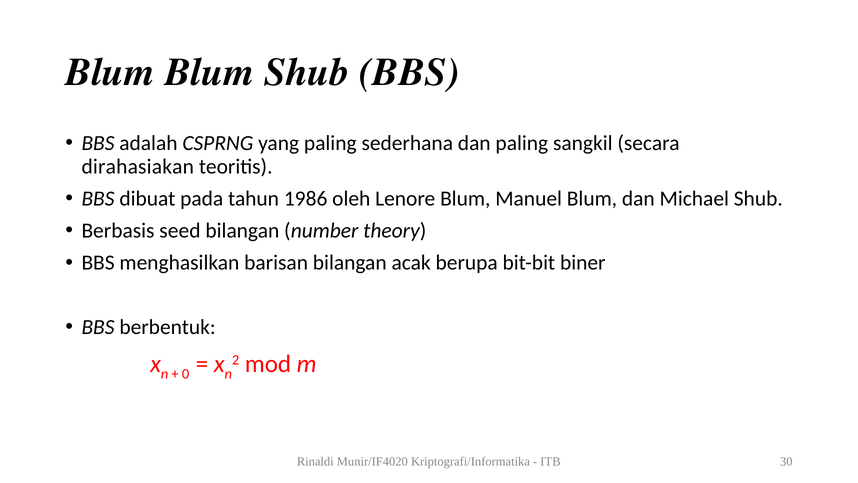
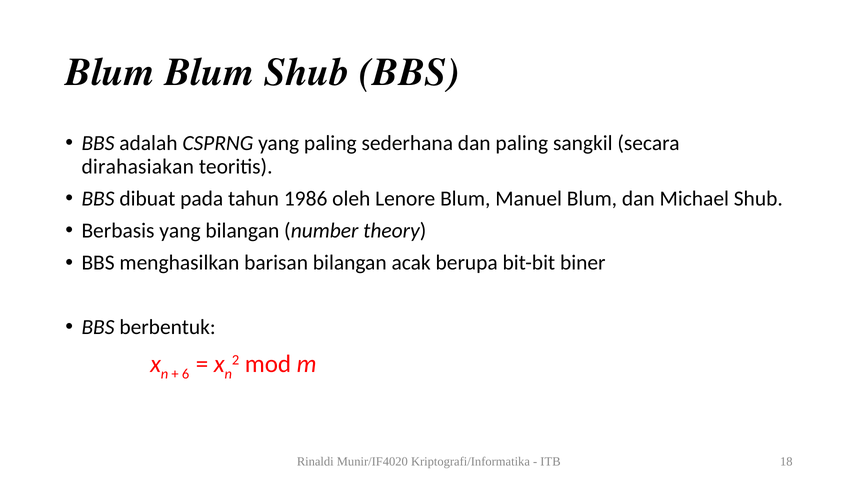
Berbasis seed: seed -> yang (180, 231)
0: 0 -> 6 (186, 374)
30: 30 -> 18 (786, 461)
